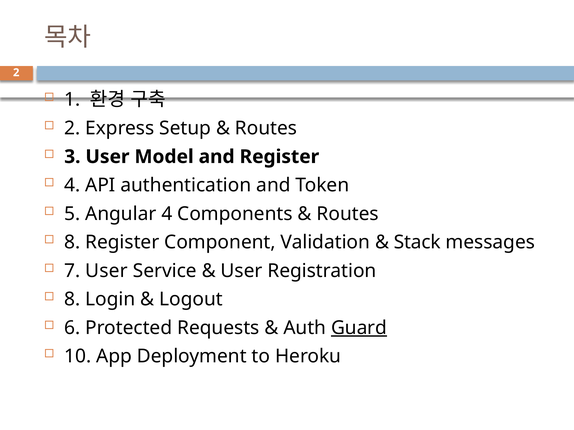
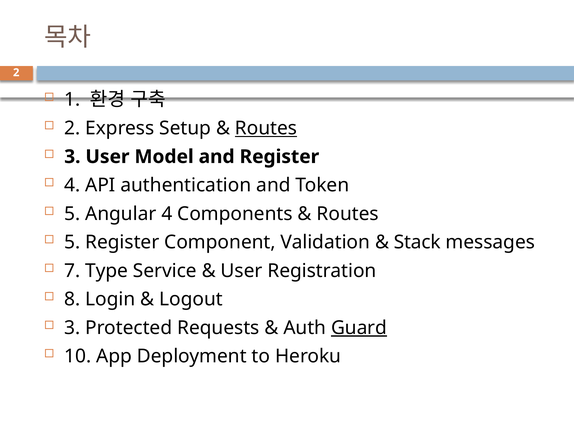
Routes underline: none -> present (266, 128)
8: 8 -> 5 (72, 243)
7 User: User -> Type (107, 271)
6: 6 -> 3 (72, 328)
